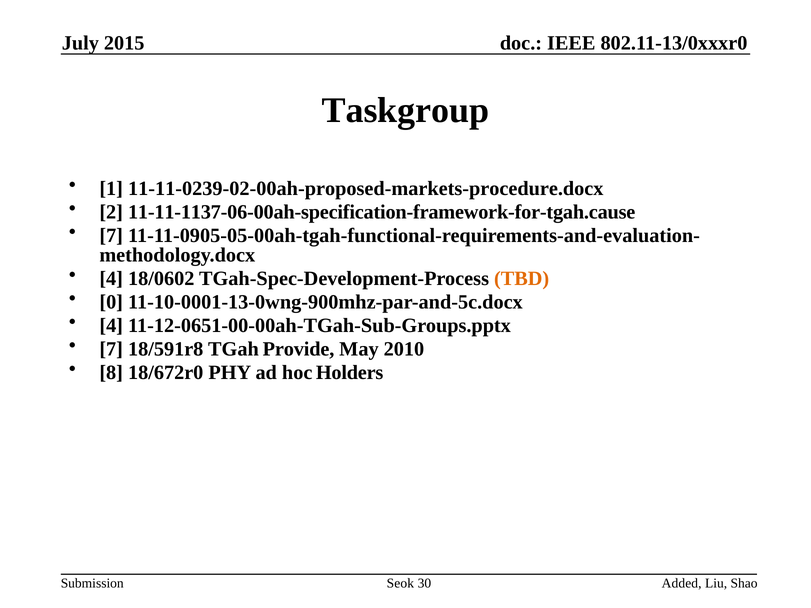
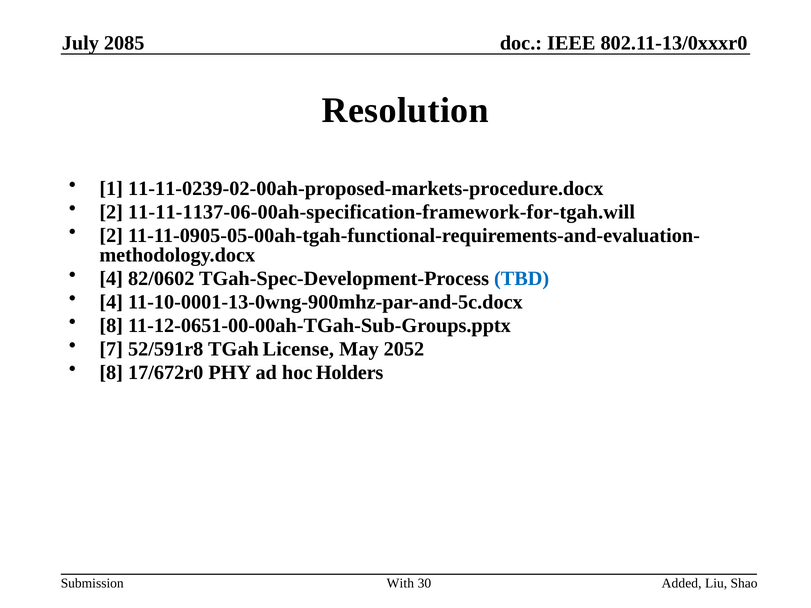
2015: 2015 -> 2085 (124, 43)
Taskgroup: Taskgroup -> Resolution (405, 111)
11-11-1137-06-00ah-specification-framework-for-tgah.cause: 11-11-1137-06-00ah-specification-framework-for-tgah.cause -> 11-11-1137-06-00ah-specification-framework-for-tgah.will (382, 212)
7: 7 -> 2 (111, 236)
18/0602: 18/0602 -> 82/0602 (161, 279)
TBD colour: orange -> blue (522, 279)
0: 0 -> 4 (111, 302)
4: 4 -> 8 (111, 326)
18/591r8: 18/591r8 -> 52/591r8 (166, 349)
Provide: Provide -> License (298, 349)
2010: 2010 -> 2052 (404, 349)
18/672r0: 18/672r0 -> 17/672r0 (166, 373)
Seok: Seok -> With (400, 583)
